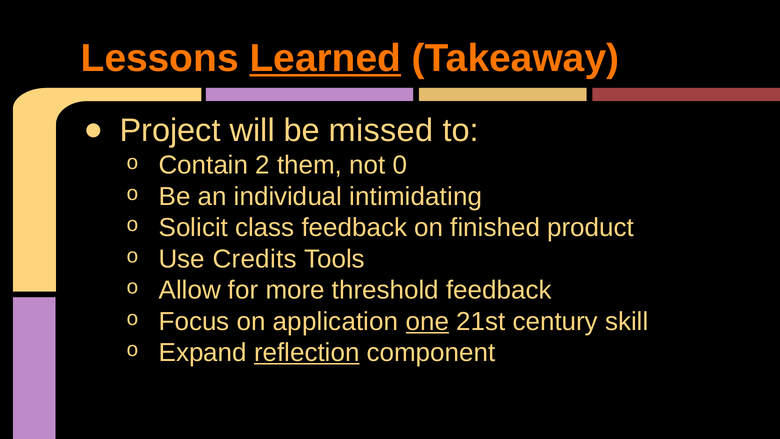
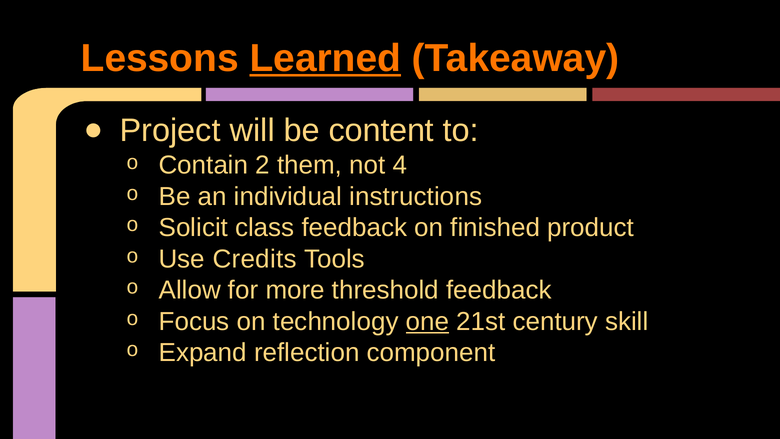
missed: missed -> content (381, 131)
0: 0 -> 4 (400, 165)
intimidating: intimidating -> instructions (416, 196)
application: application -> technology (336, 321)
reflection underline: present -> none (307, 352)
